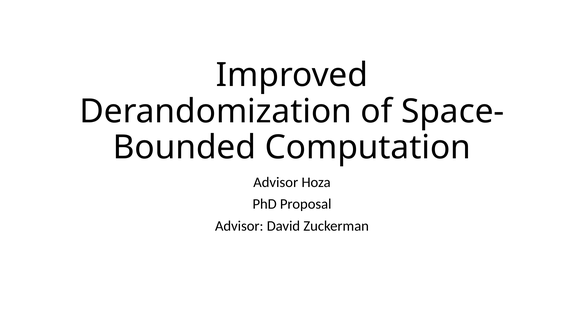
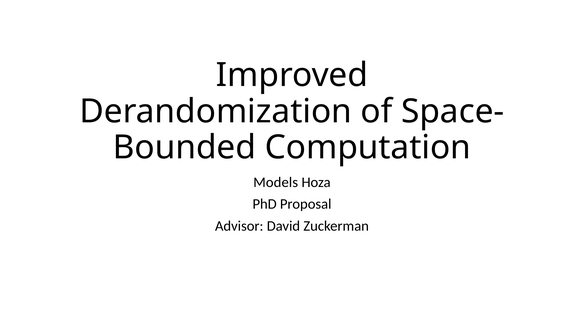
Advisor: Advisor -> Models (276, 183)
